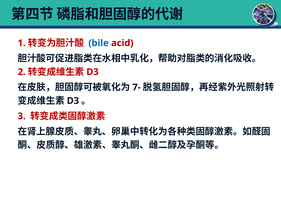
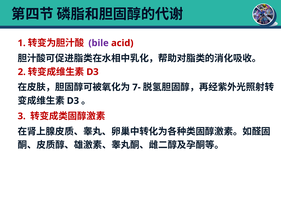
bile colour: blue -> purple (99, 43)
